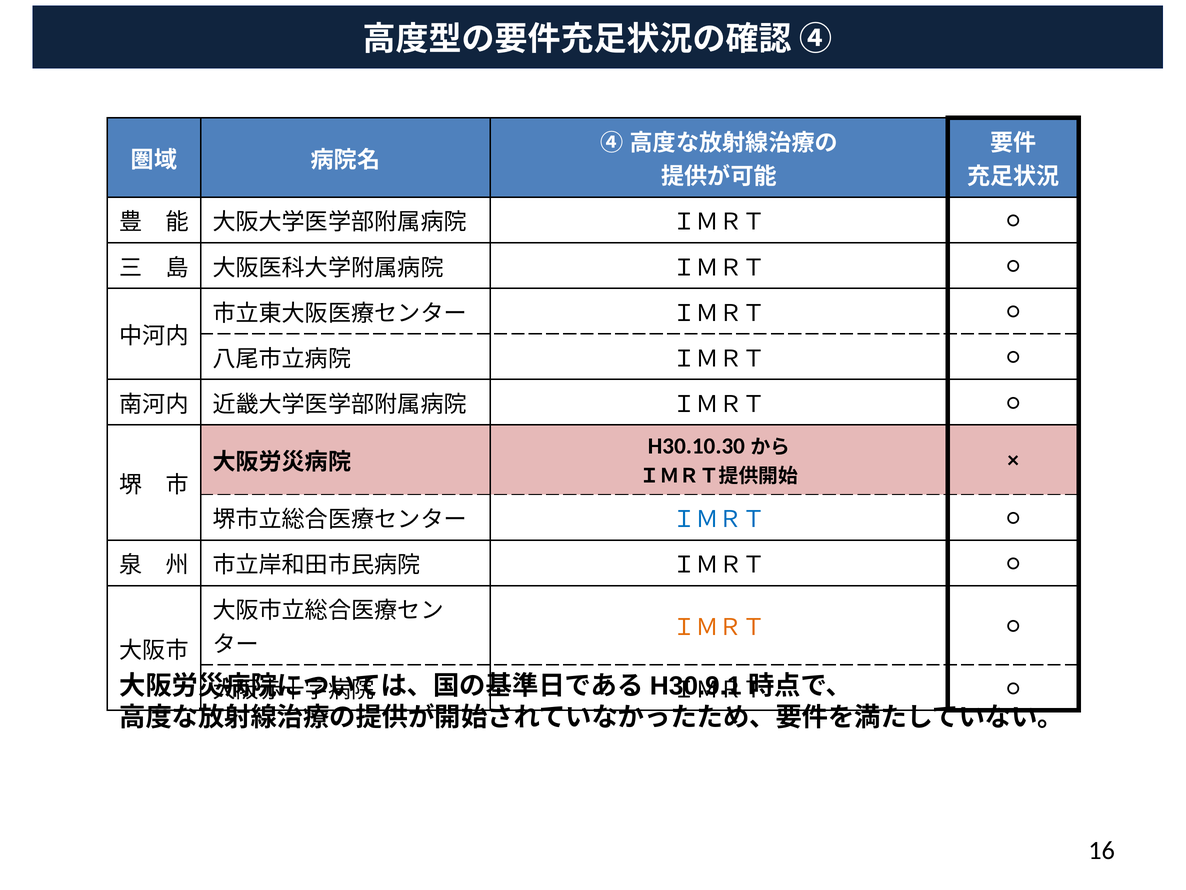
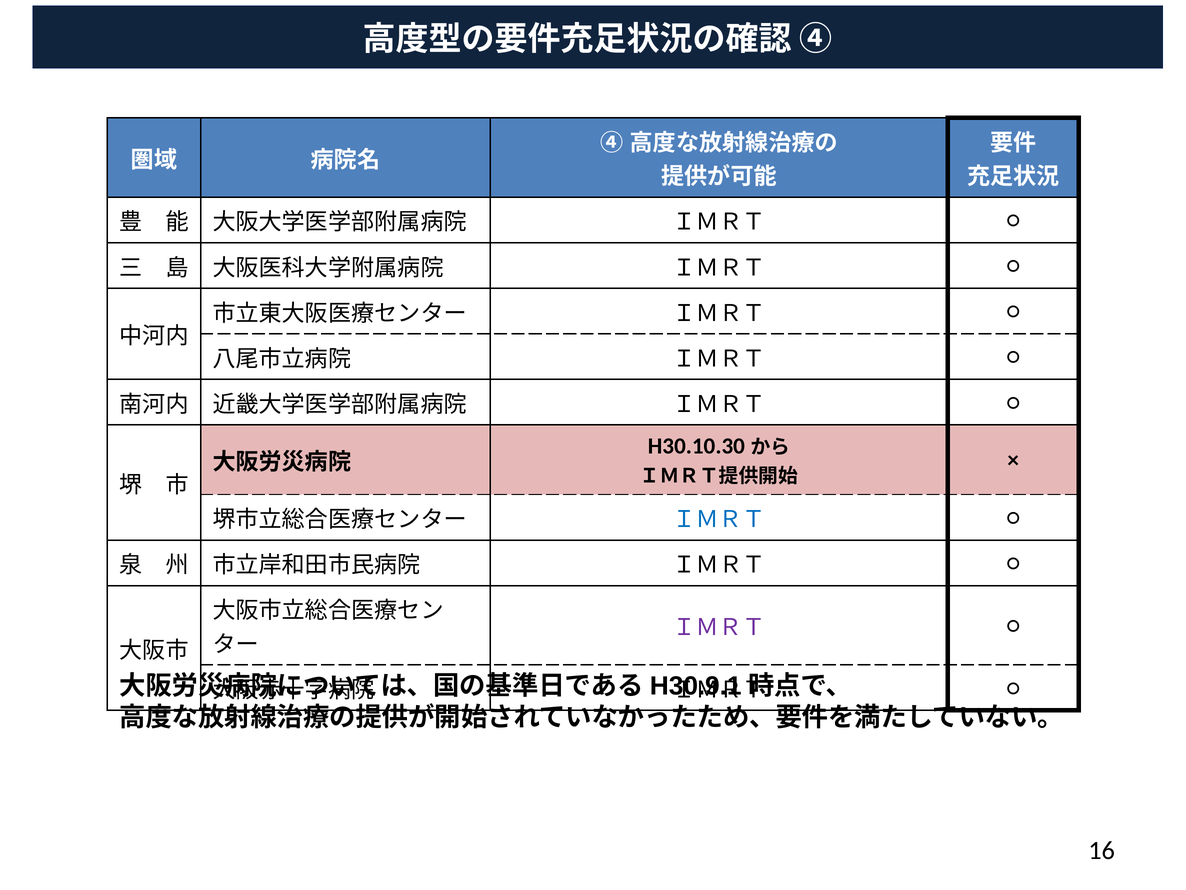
ＩＭＲＴ colour: orange -> purple (719, 627)
